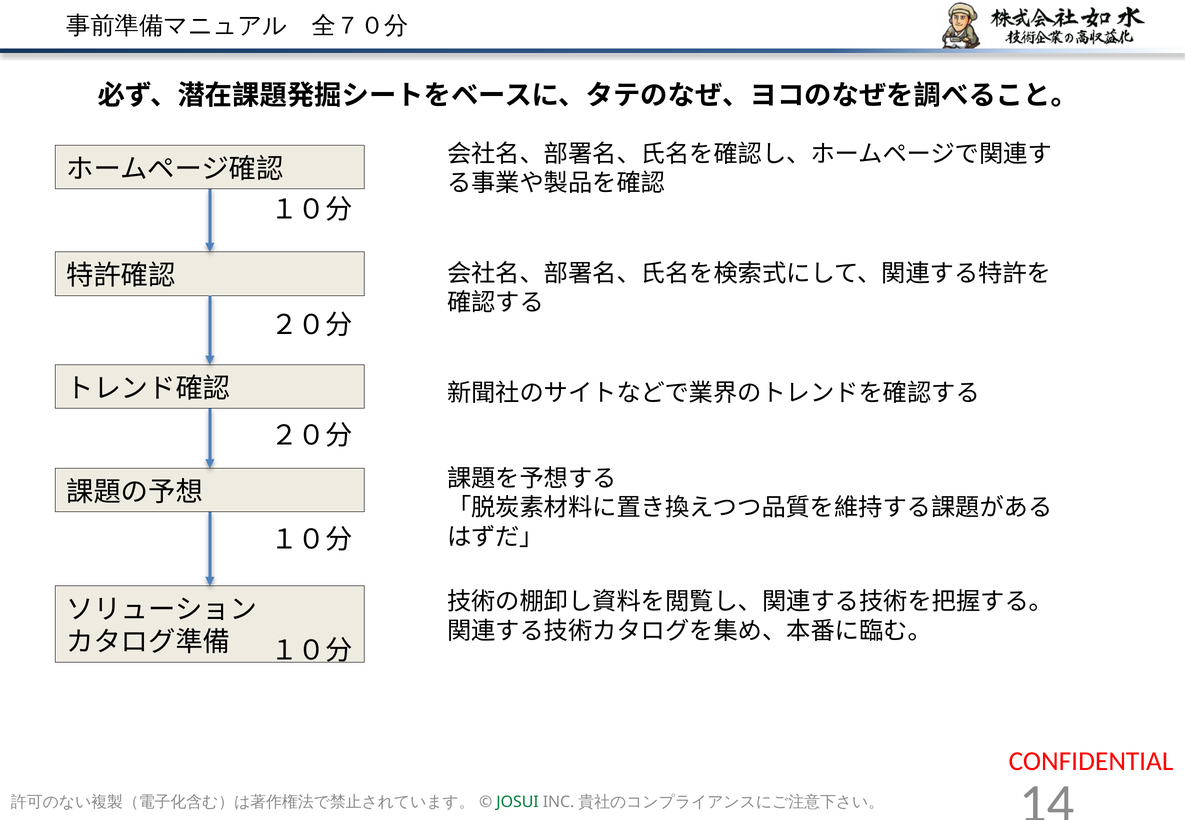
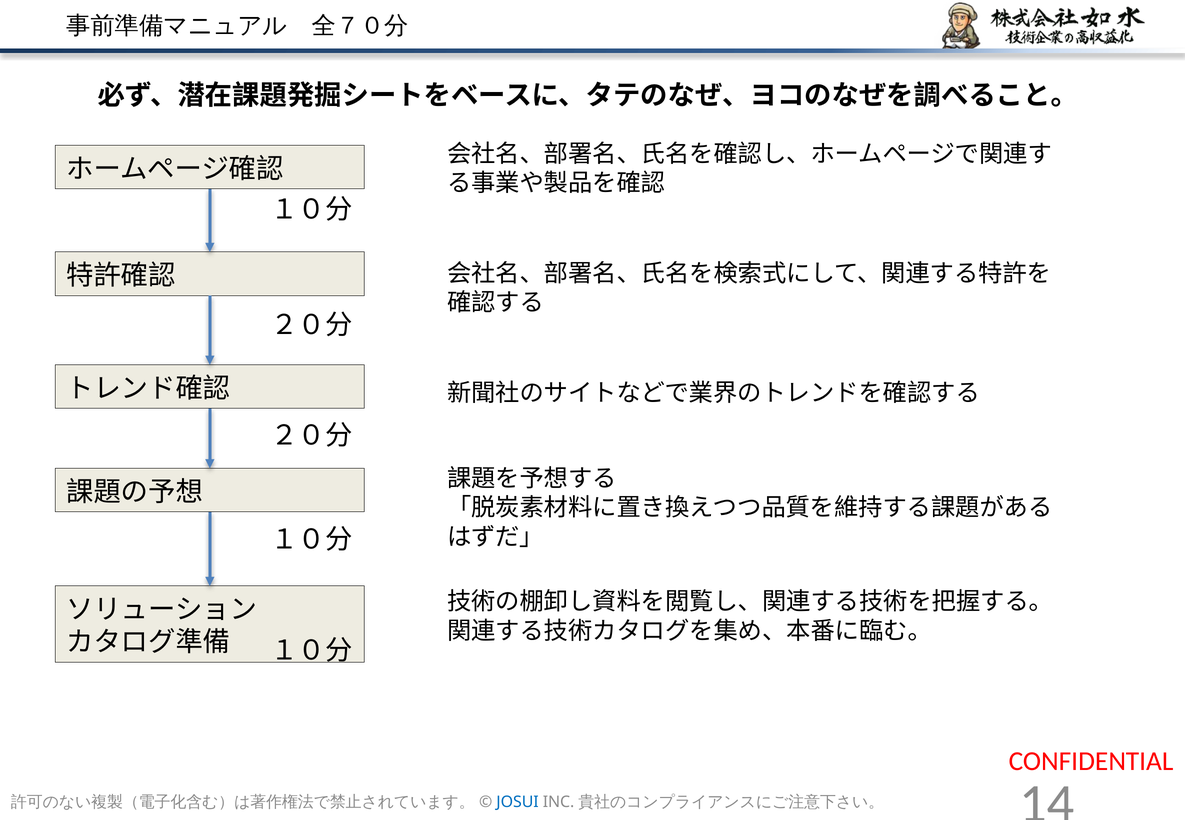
JOSUI colour: green -> blue (518, 802)
